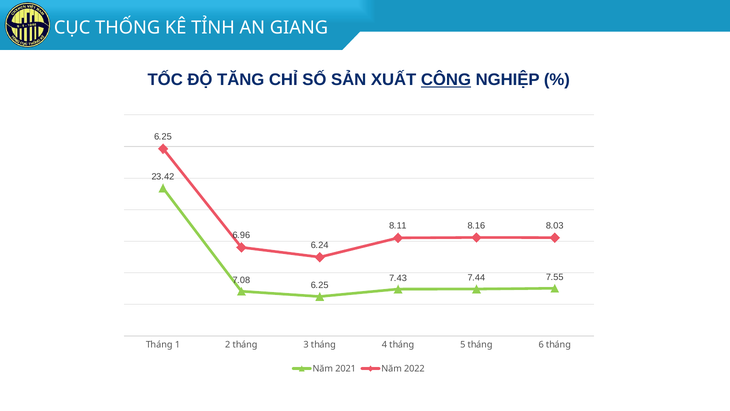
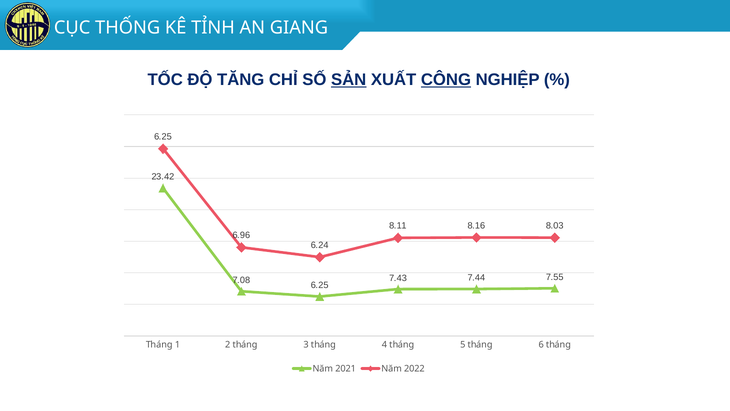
SẢN underline: none -> present (349, 80)
